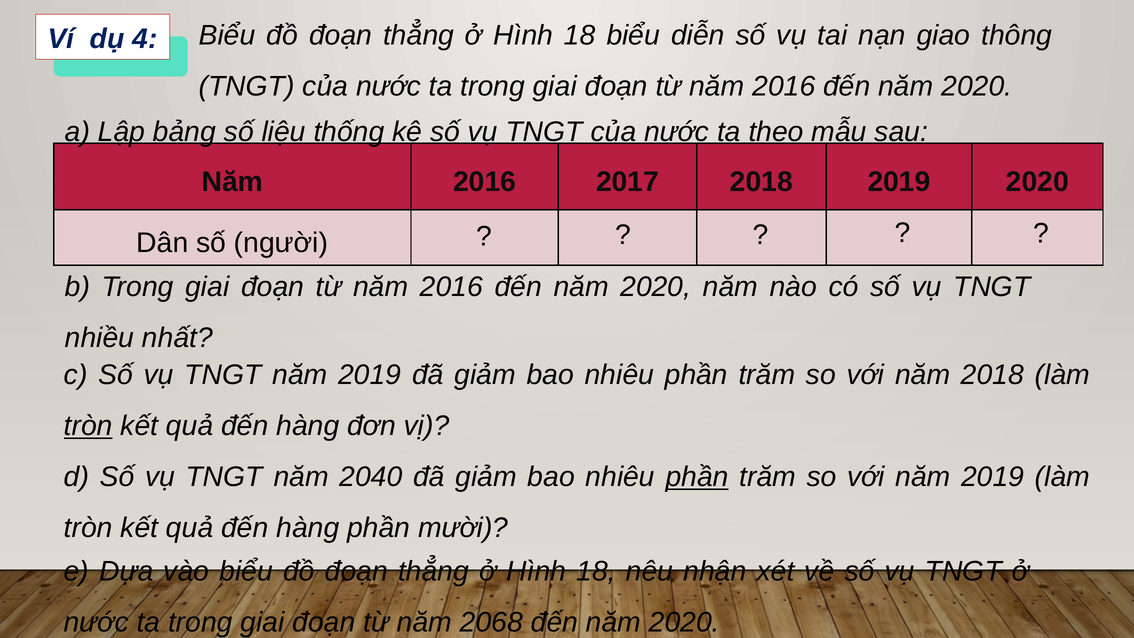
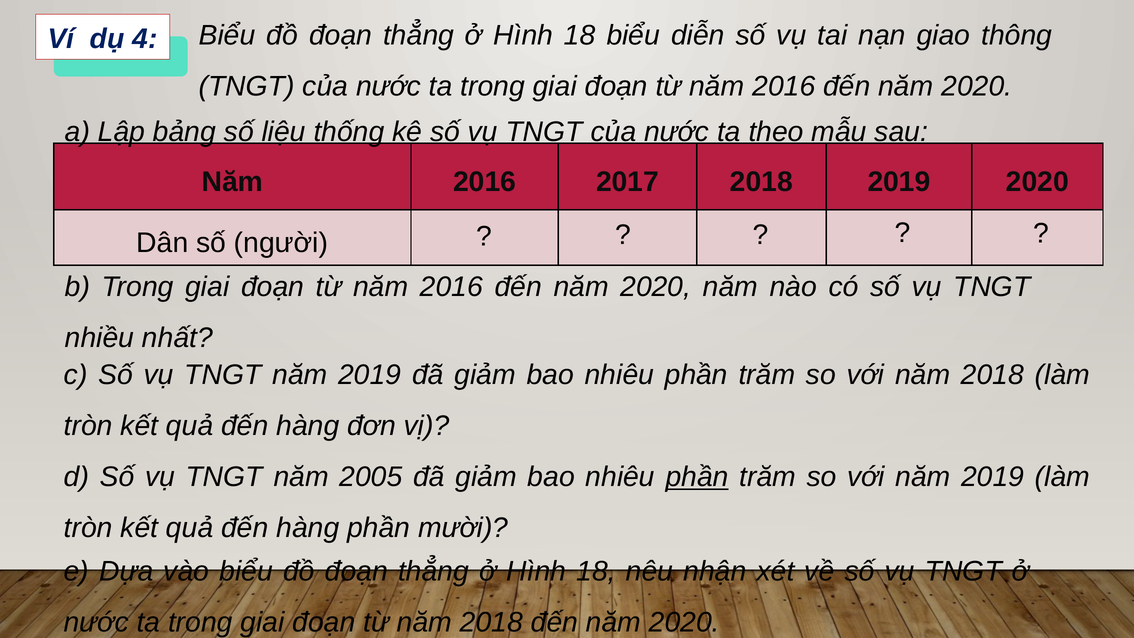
tròn underline: present -> none (88, 426)
2040: 2040 -> 2005 (371, 477)
từ năm 2068: 2068 -> 2018 (491, 623)
